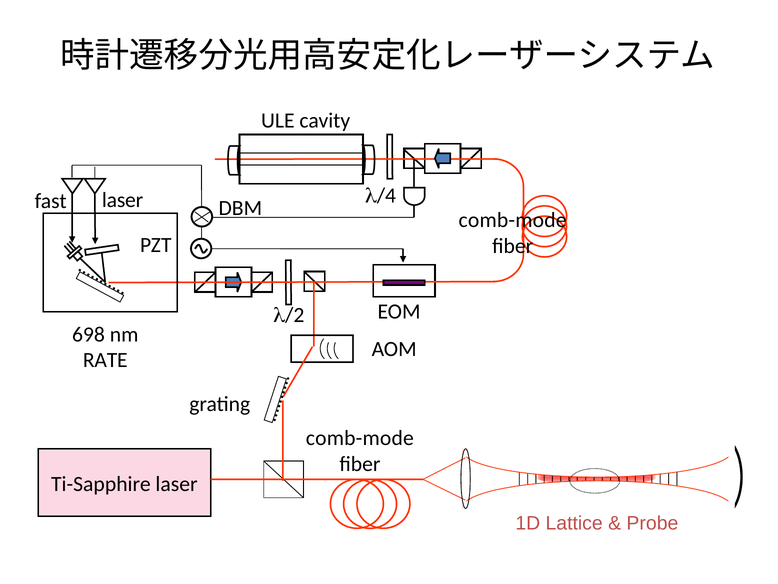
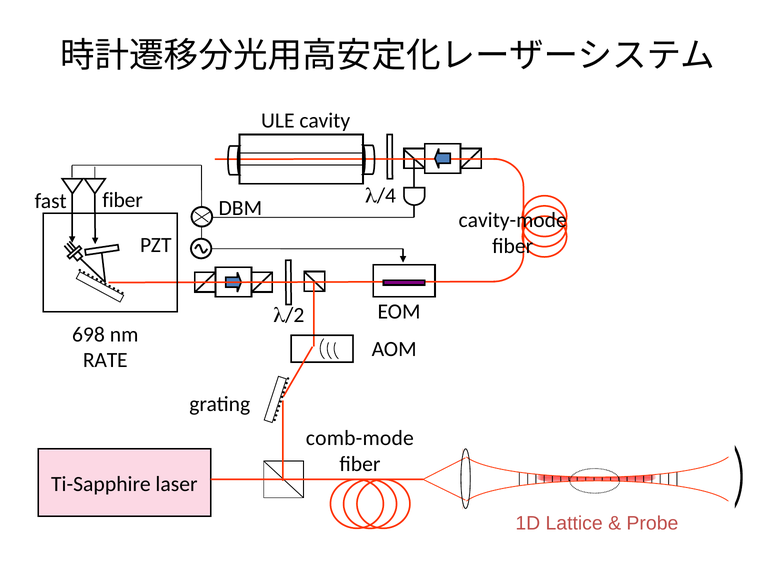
fast laser: laser -> fiber (123, 200)
comb-mode: comb-mode -> cavity-mode (513, 220)
